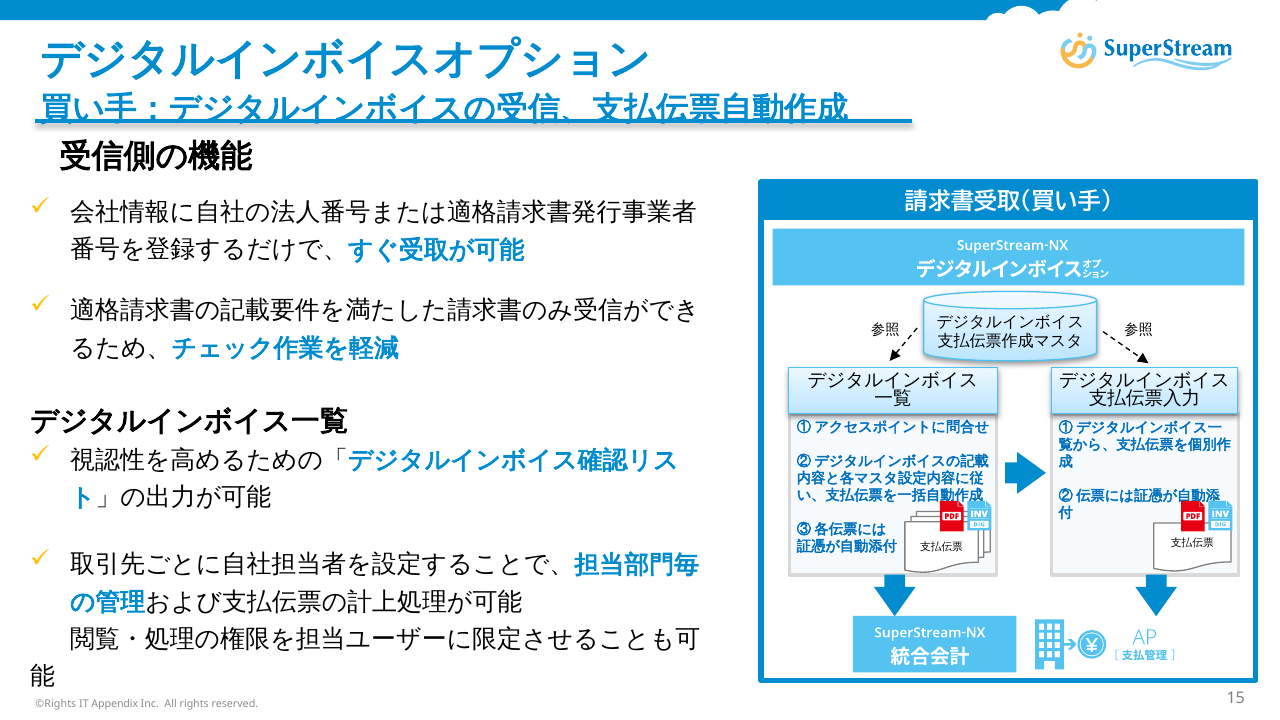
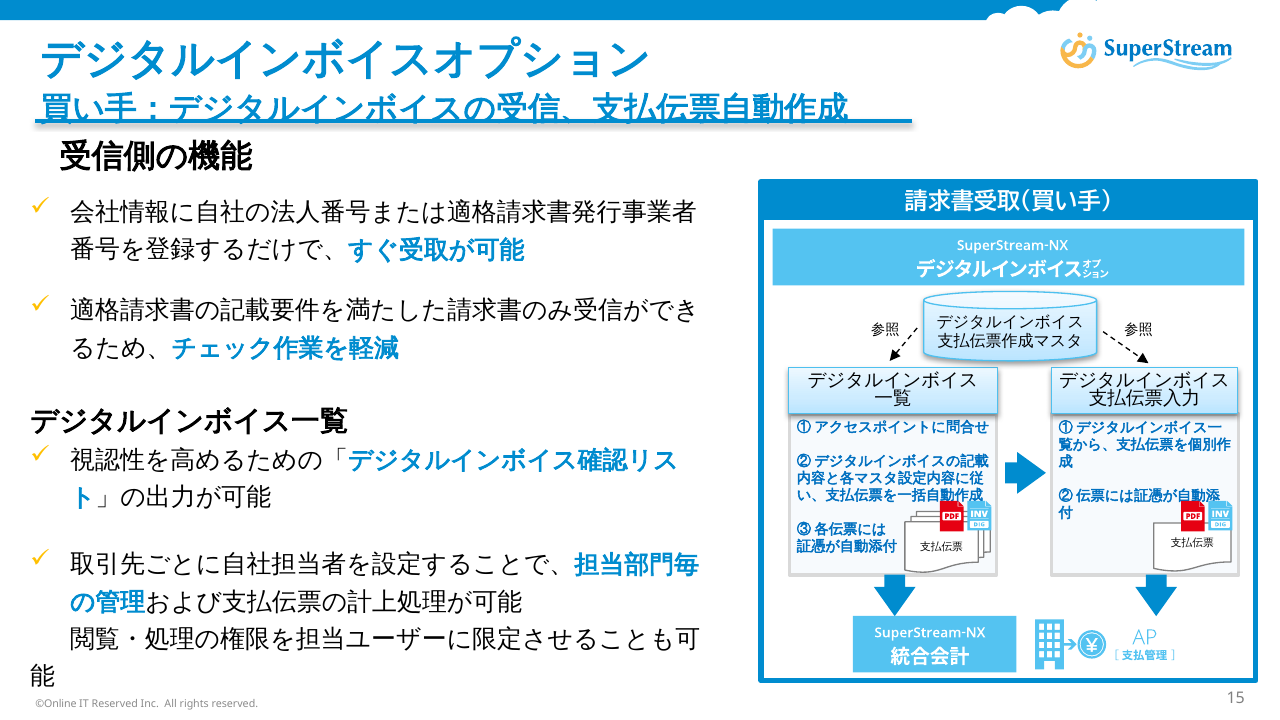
©Rights: ©Rights -> ©Online (56, 704)
IT Appendix: Appendix -> Reserved (115, 704)
